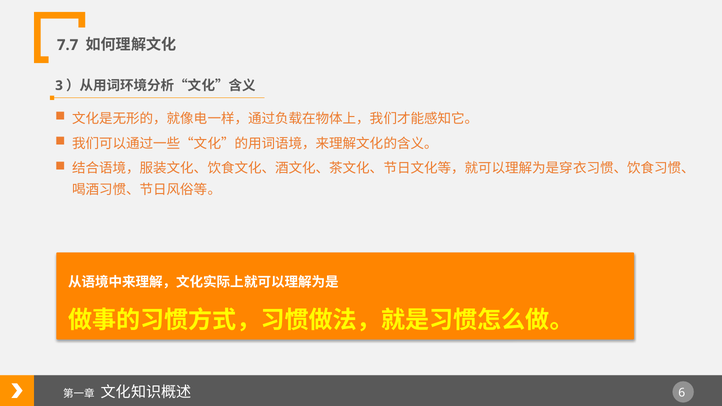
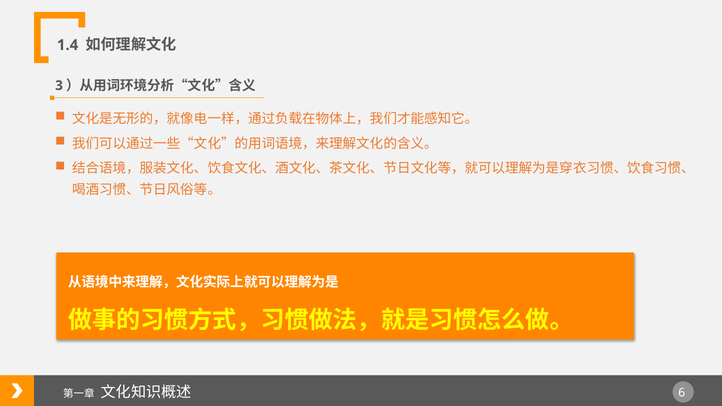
7.7: 7.7 -> 1.4 (68, 45)
